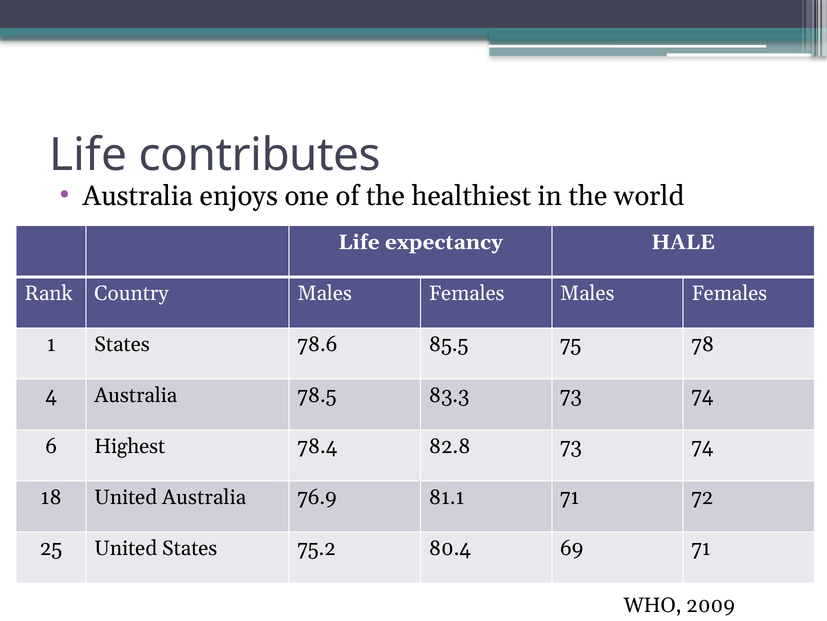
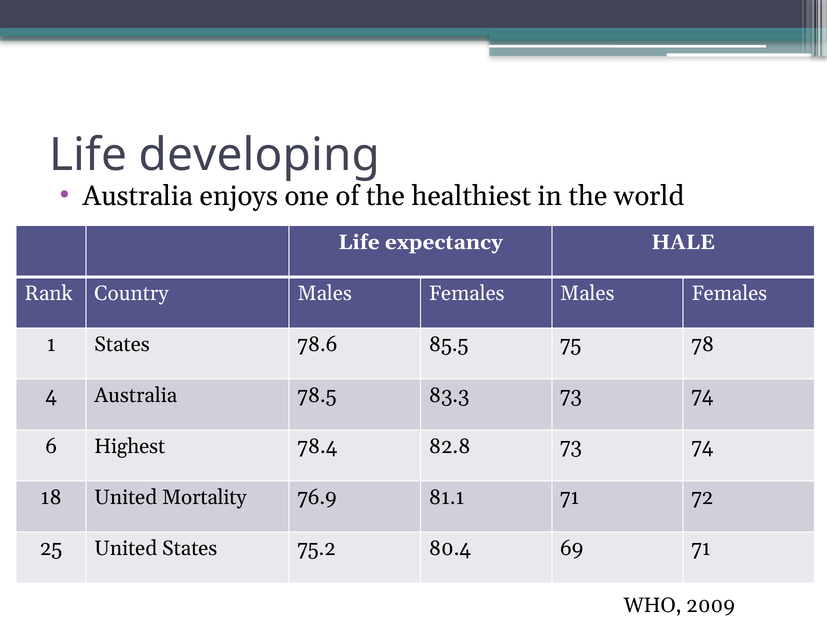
contributes: contributes -> developing (260, 155)
United Australia: Australia -> Mortality (204, 497)
